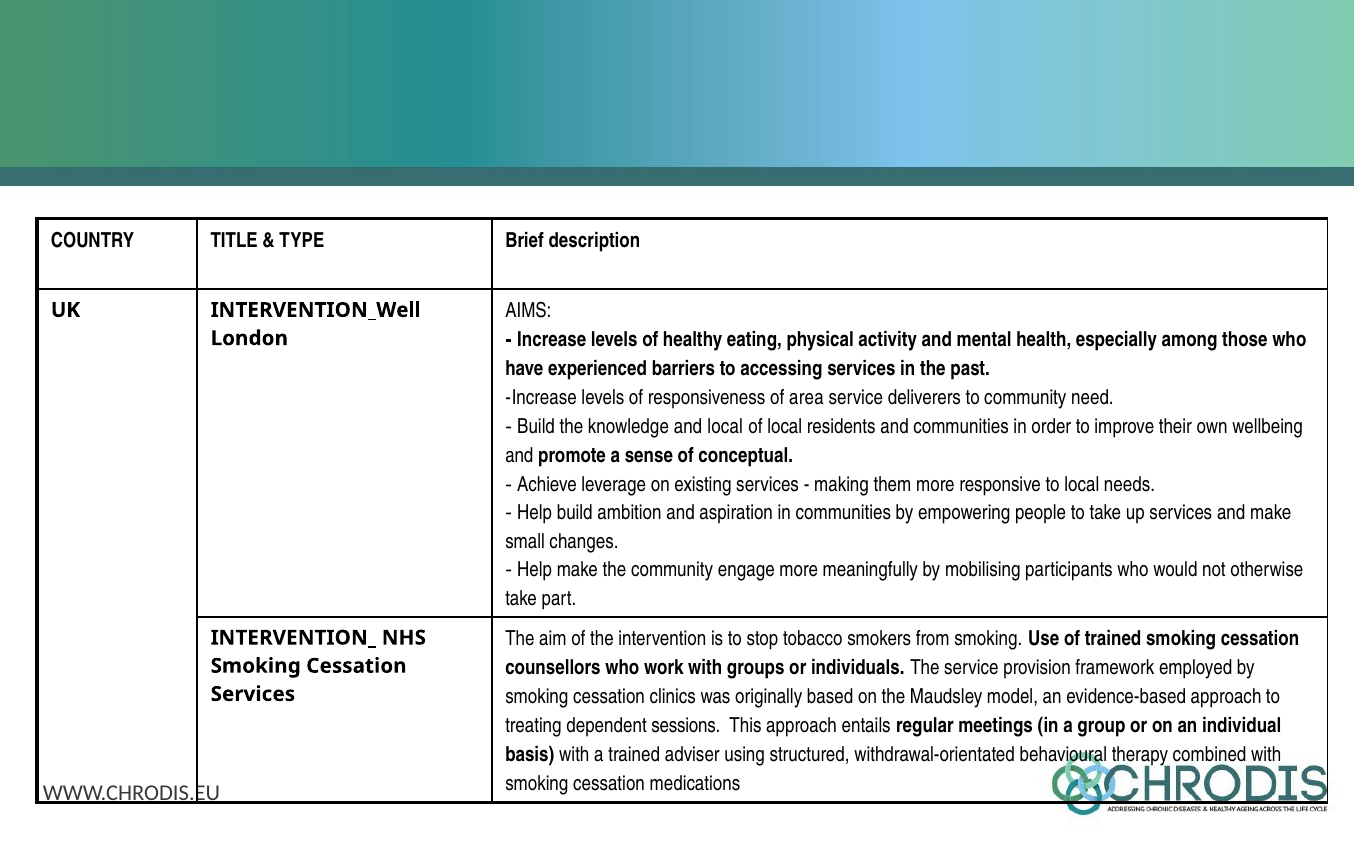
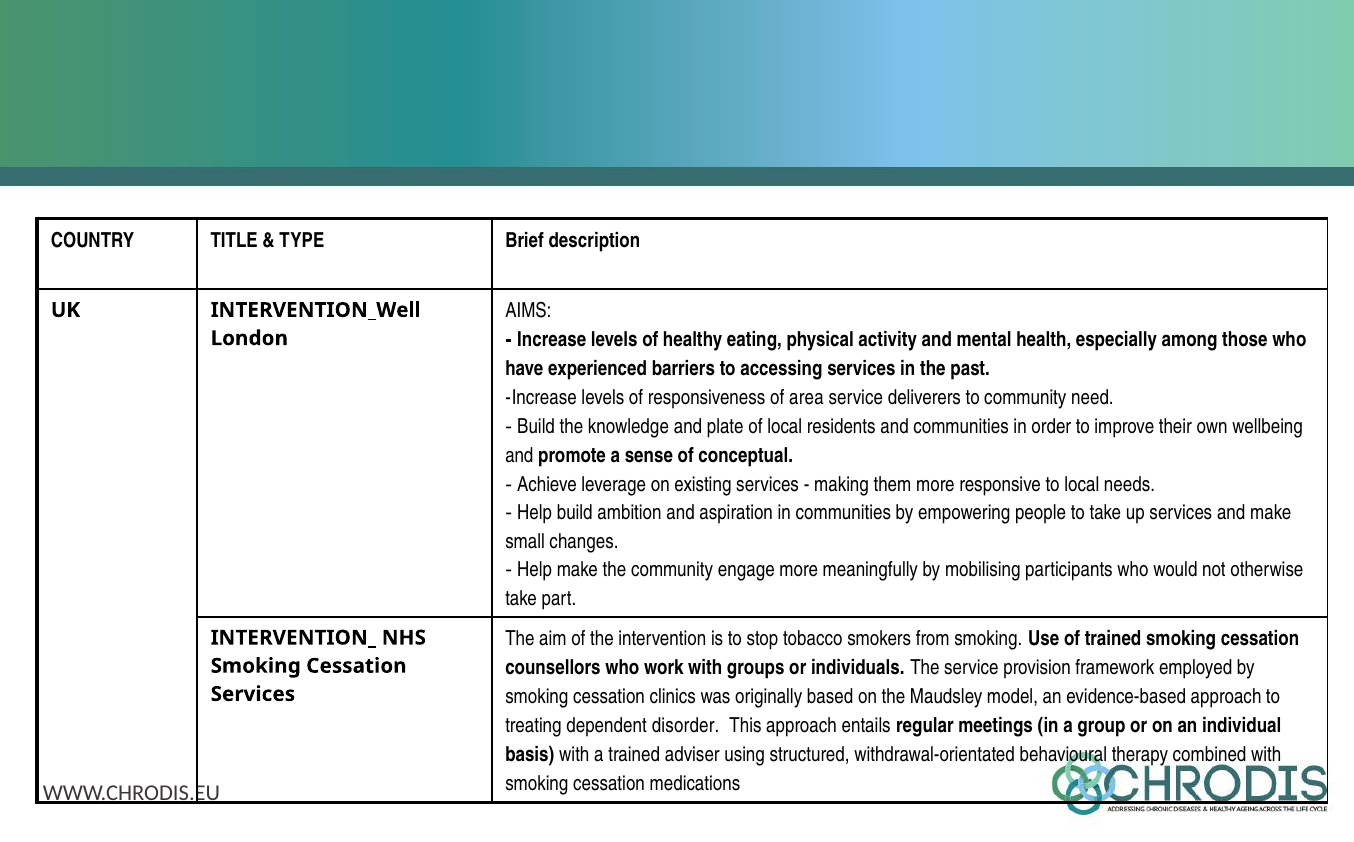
and local: local -> plate (725, 426)
sessions: sessions -> disorder (686, 726)
